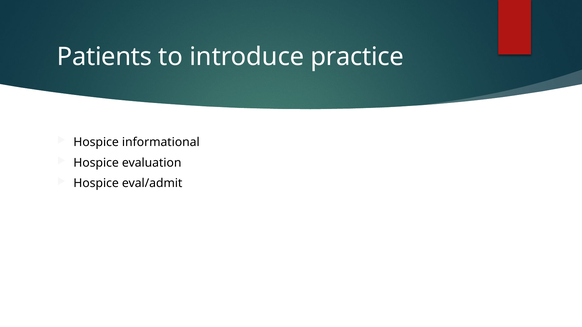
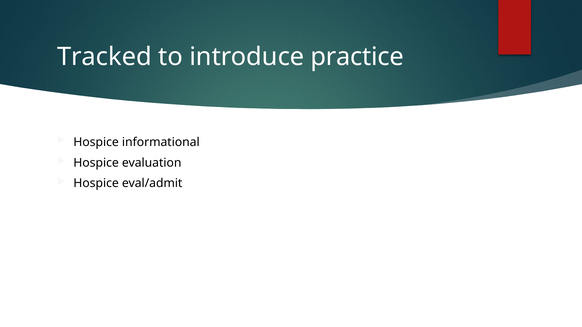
Patients: Patients -> Tracked (104, 57)
